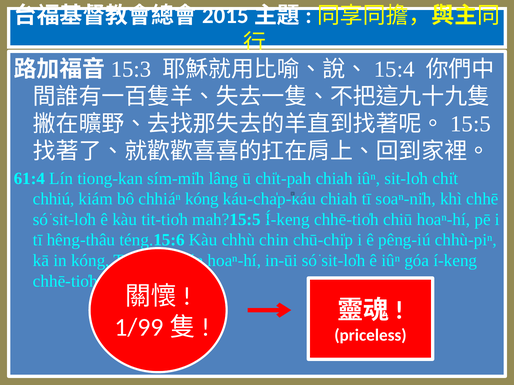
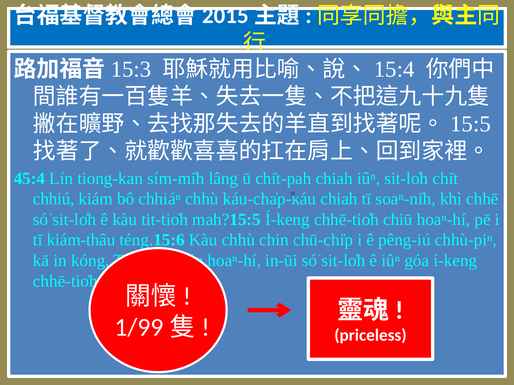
61:4: 61:4 -> 45:4 (29, 179)
chhiáⁿ kóng: kóng -> chhù (202, 199)
hêng-thâu: hêng-thâu -> kiám-thâu (81, 240)
